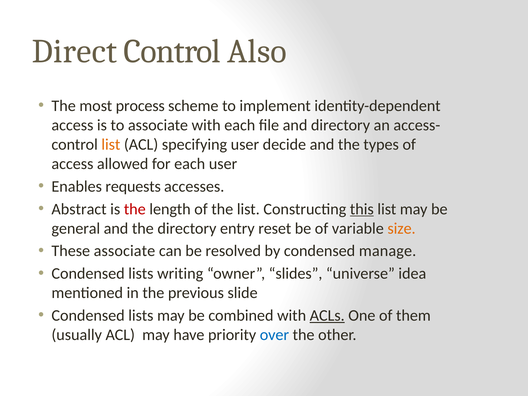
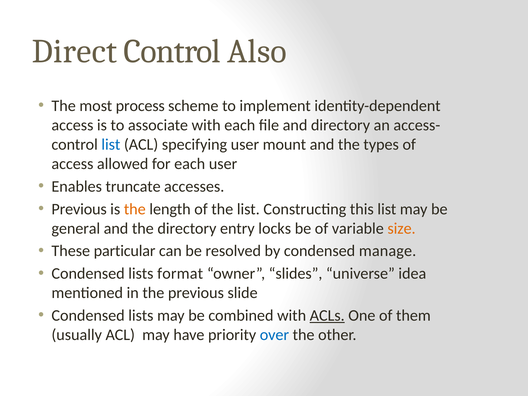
list colour: orange -> blue (111, 145)
decide: decide -> mount (284, 145)
requests: requests -> truncate (133, 186)
Abstract: Abstract -> Previous (79, 209)
the colour: red -> orange (135, 209)
this underline: present -> none (362, 209)
reset: reset -> locks (275, 228)
These associate: associate -> particular (125, 251)
writing: writing -> format (180, 274)
